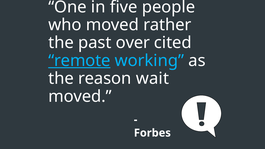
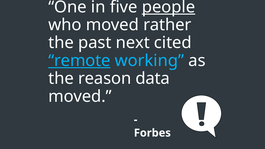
people underline: none -> present (169, 7)
over: over -> next (133, 43)
wait: wait -> data (153, 79)
